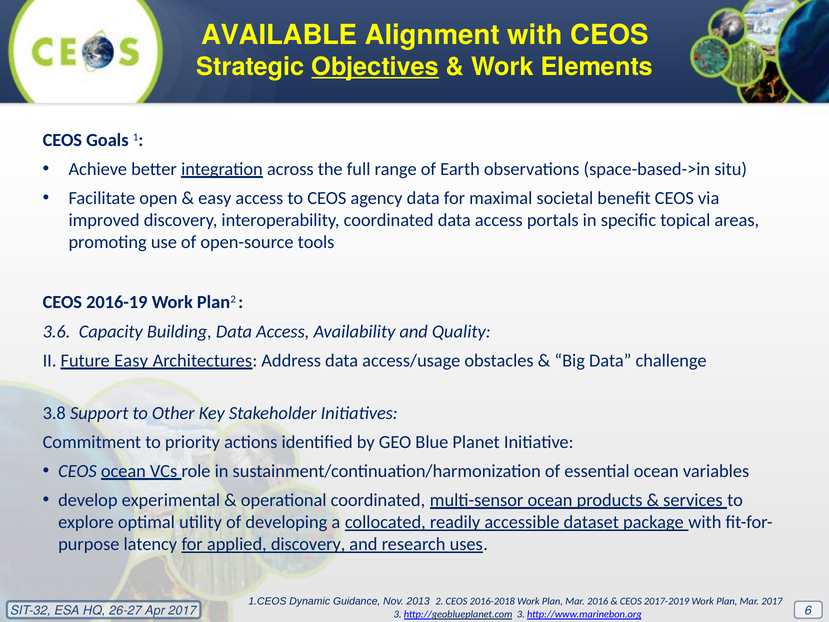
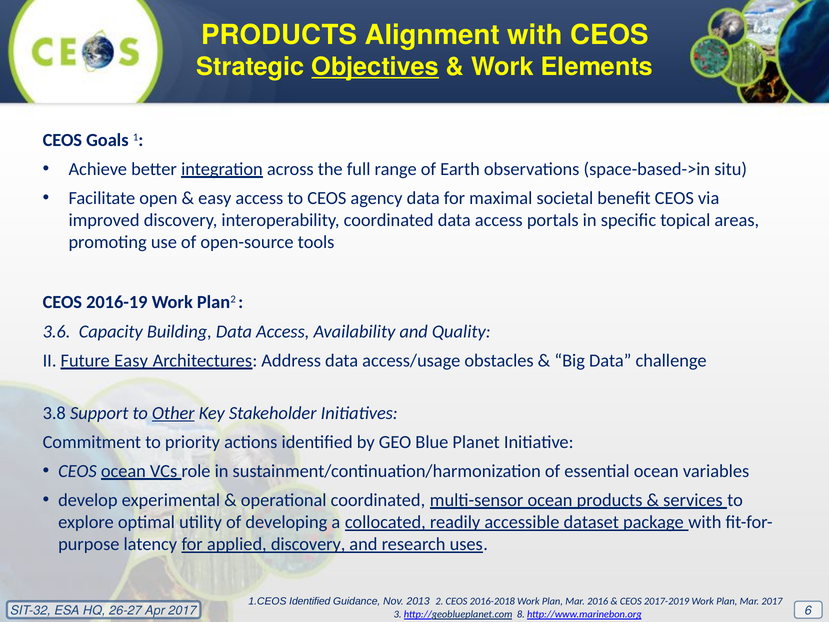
AVAILABLE: AVAILABLE -> PRODUCTS (279, 35)
Other underline: none -> present (173, 413)
1.CEOS Dynamic: Dynamic -> Identified (310, 601)
http://geoblueplanet.com 3: 3 -> 8 (521, 614)
